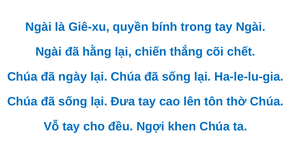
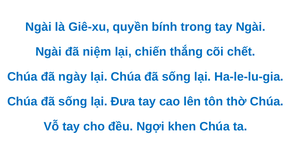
hằng: hằng -> niệm (97, 52)
